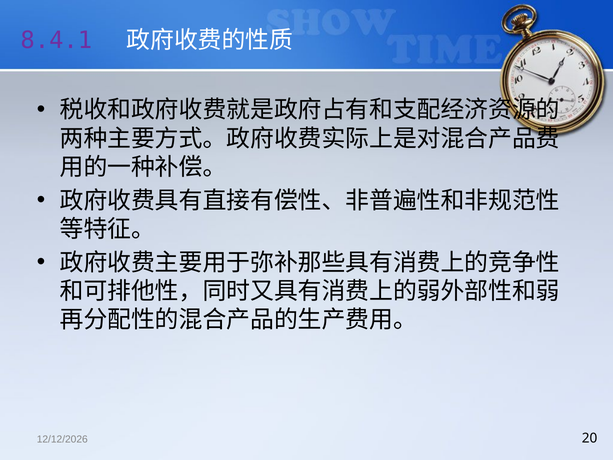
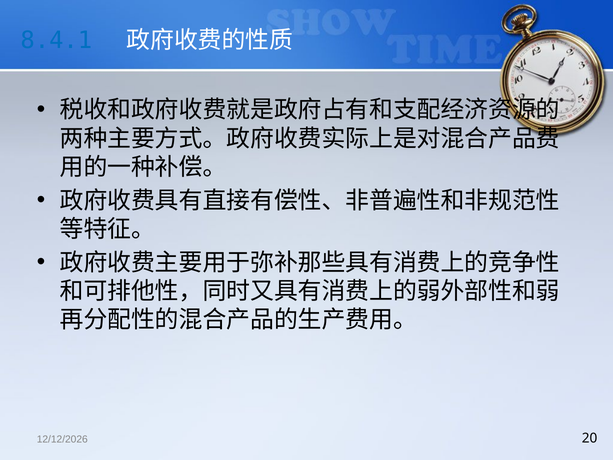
8.4.1 colour: purple -> blue (56, 40)
